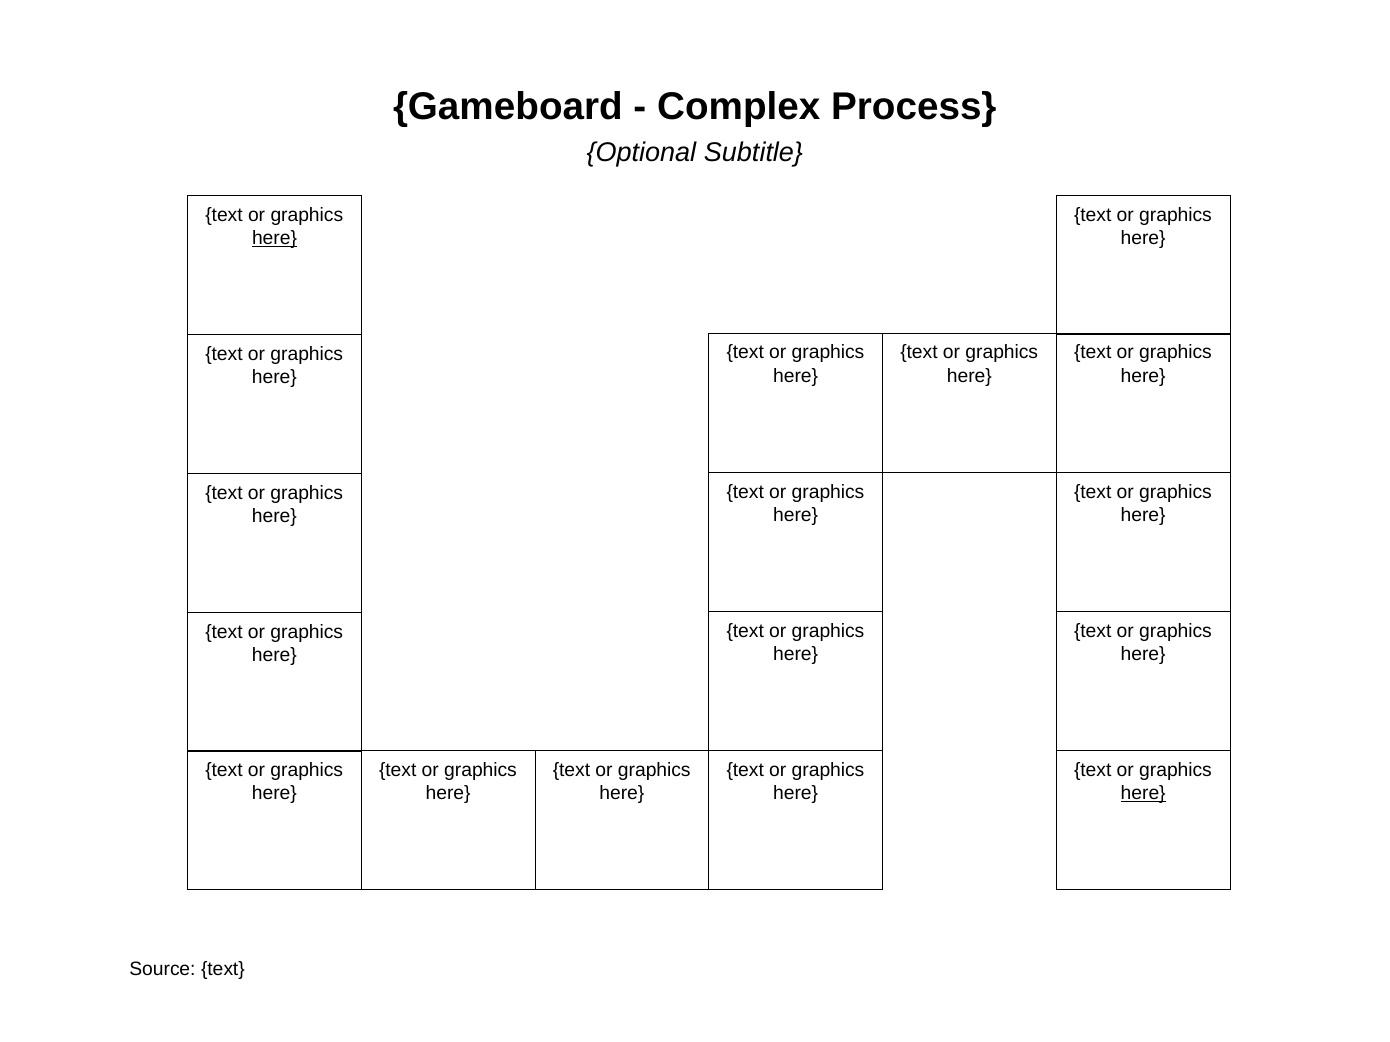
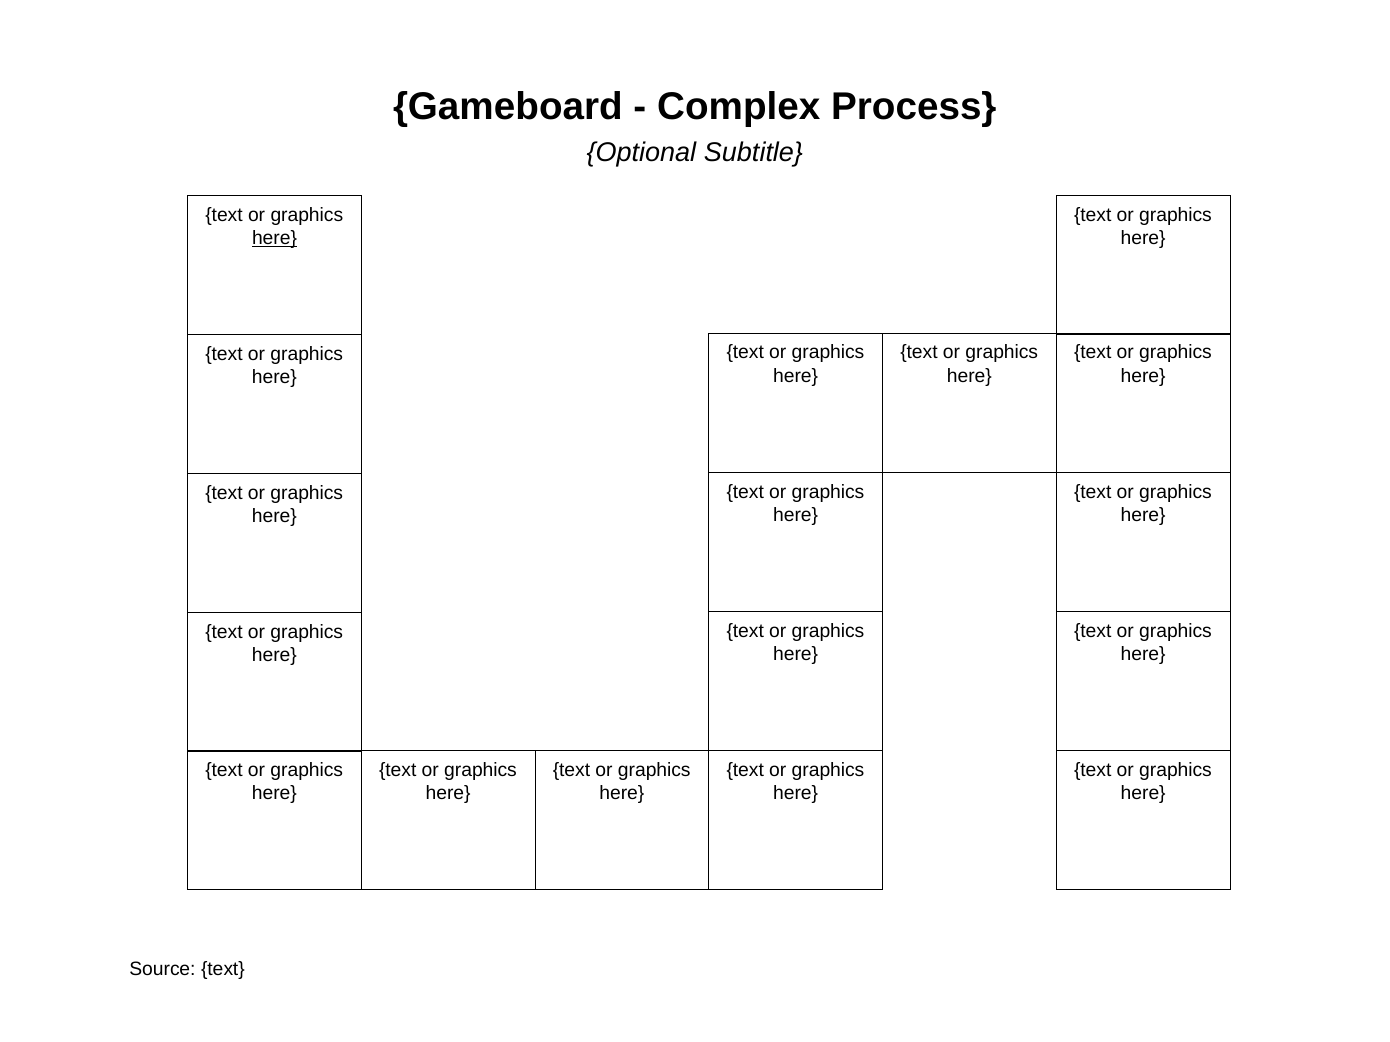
here underline: present -> none (1143, 794)
